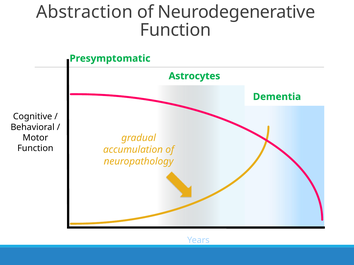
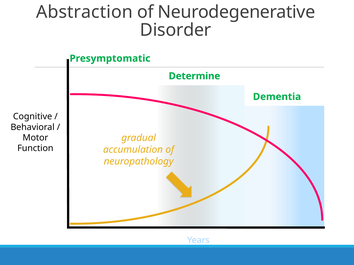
Function: Function -> Disorder (176, 30)
Astrocytes: Astrocytes -> Determine (194, 76)
